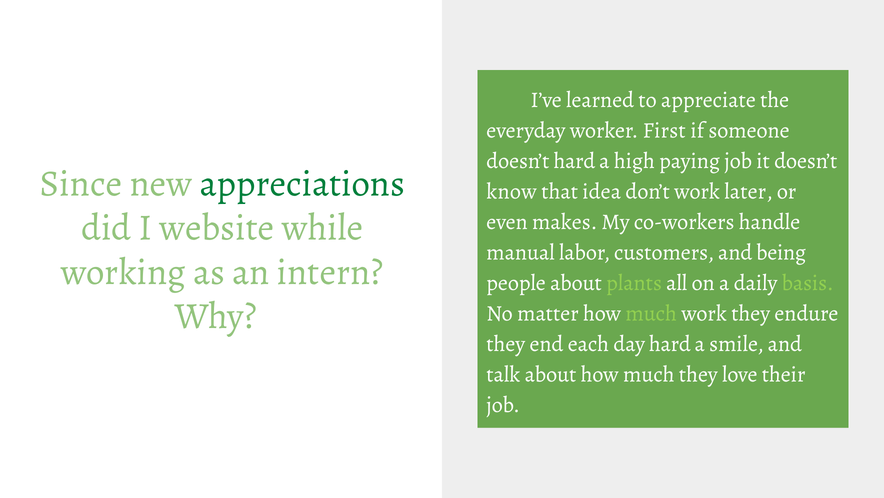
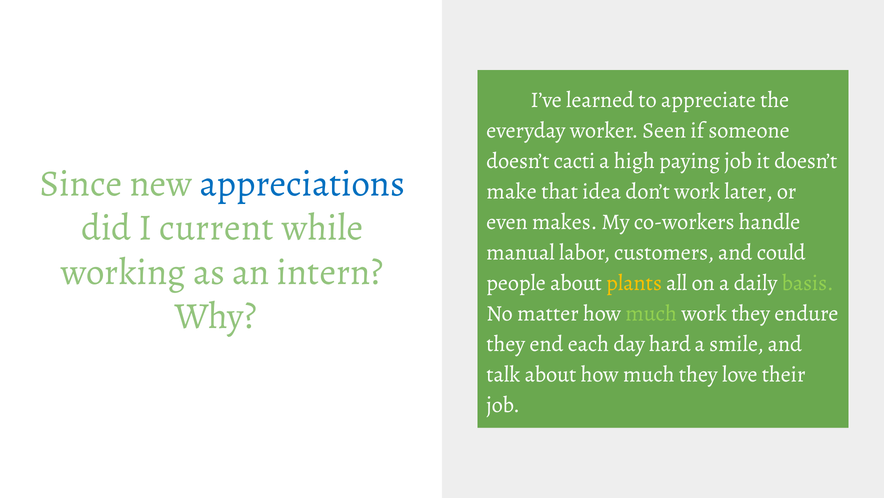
First: First -> Seen (664, 130)
doesn’t hard: hard -> cacti (574, 161)
appreciations colour: green -> blue (302, 183)
know: know -> make (512, 191)
website: website -> current (217, 227)
being: being -> could (781, 252)
plants colour: light green -> yellow (634, 283)
